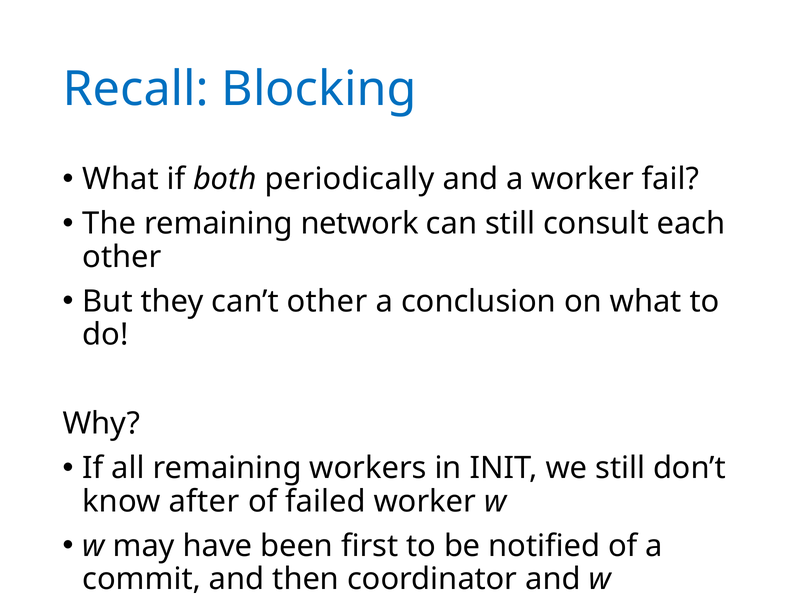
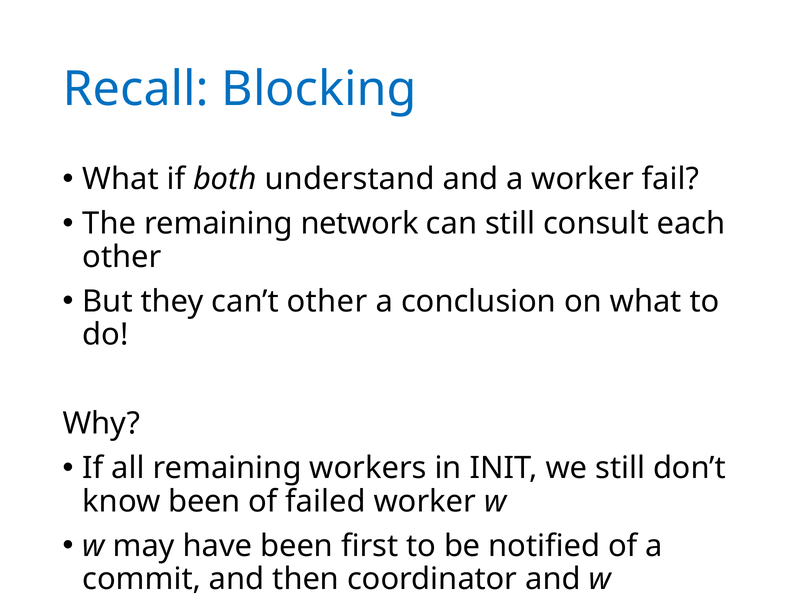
periodically: periodically -> understand (350, 179)
know after: after -> been (204, 502)
